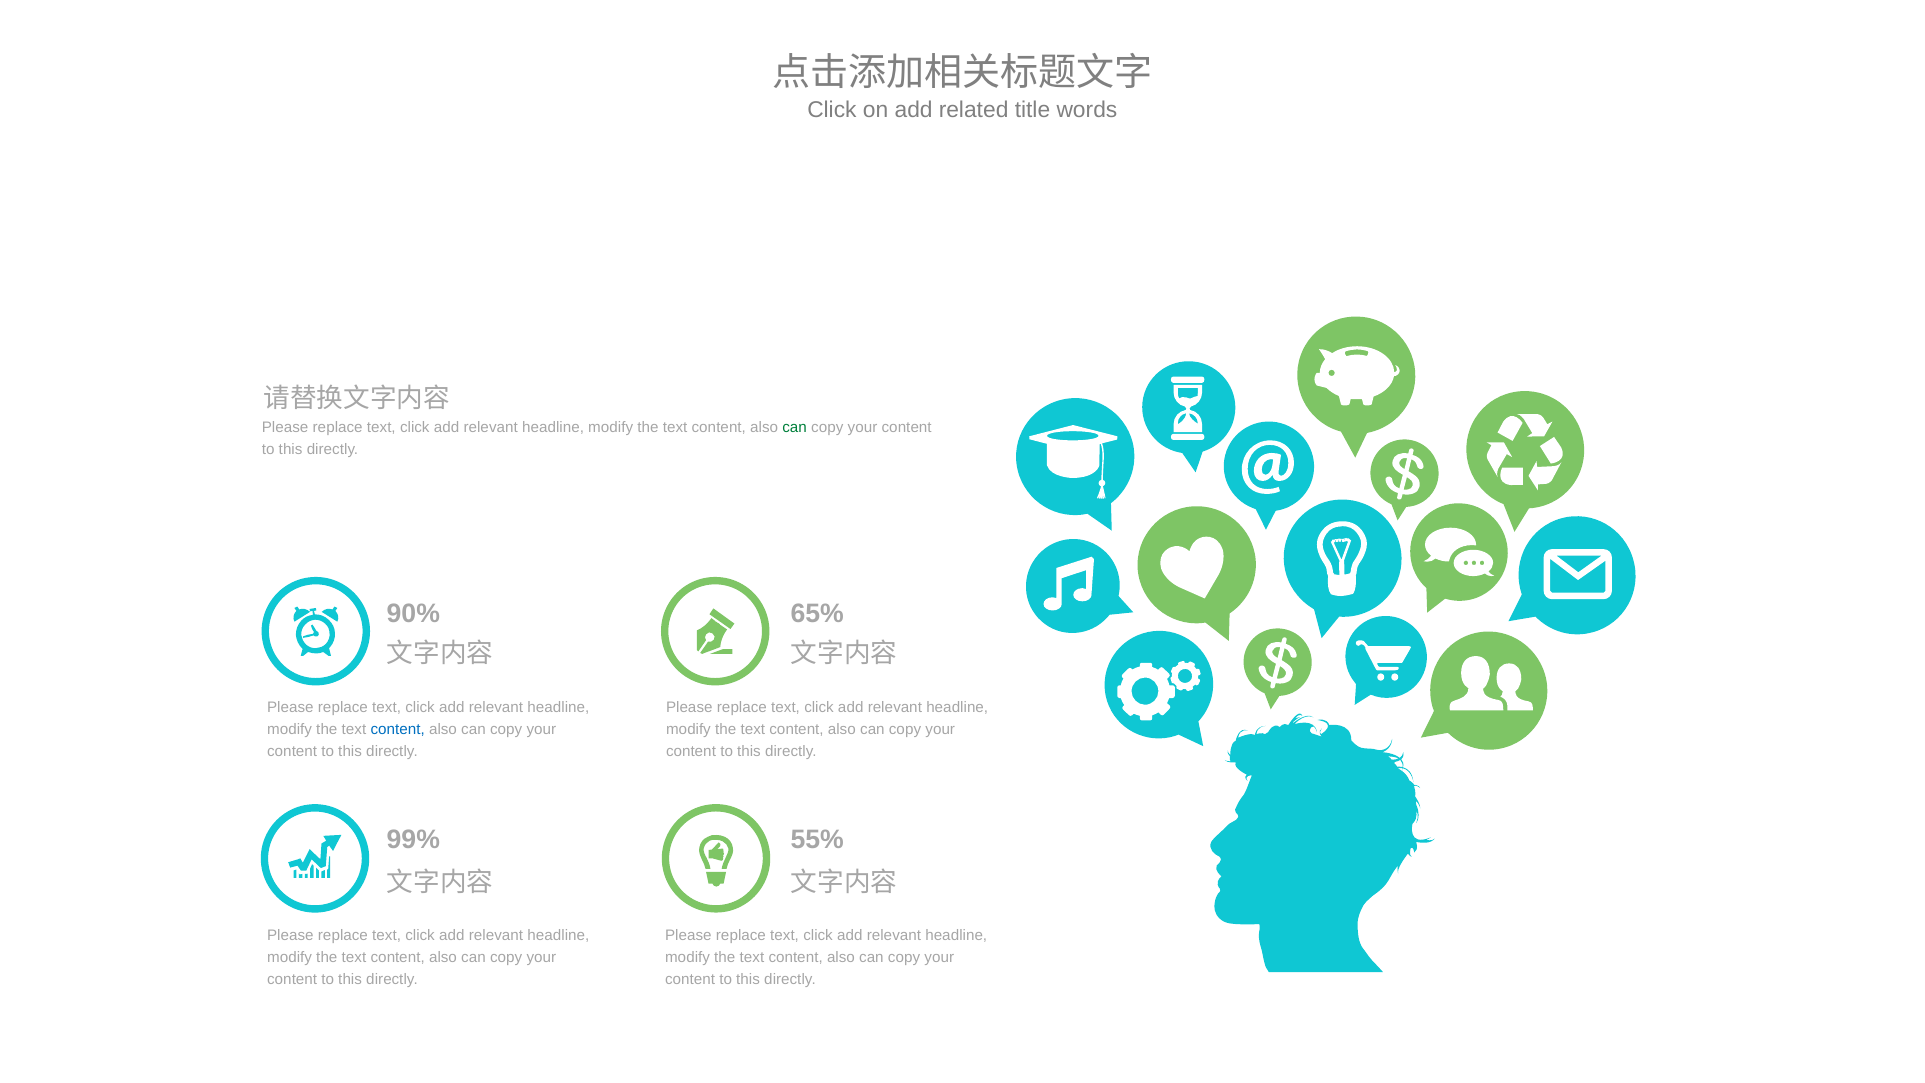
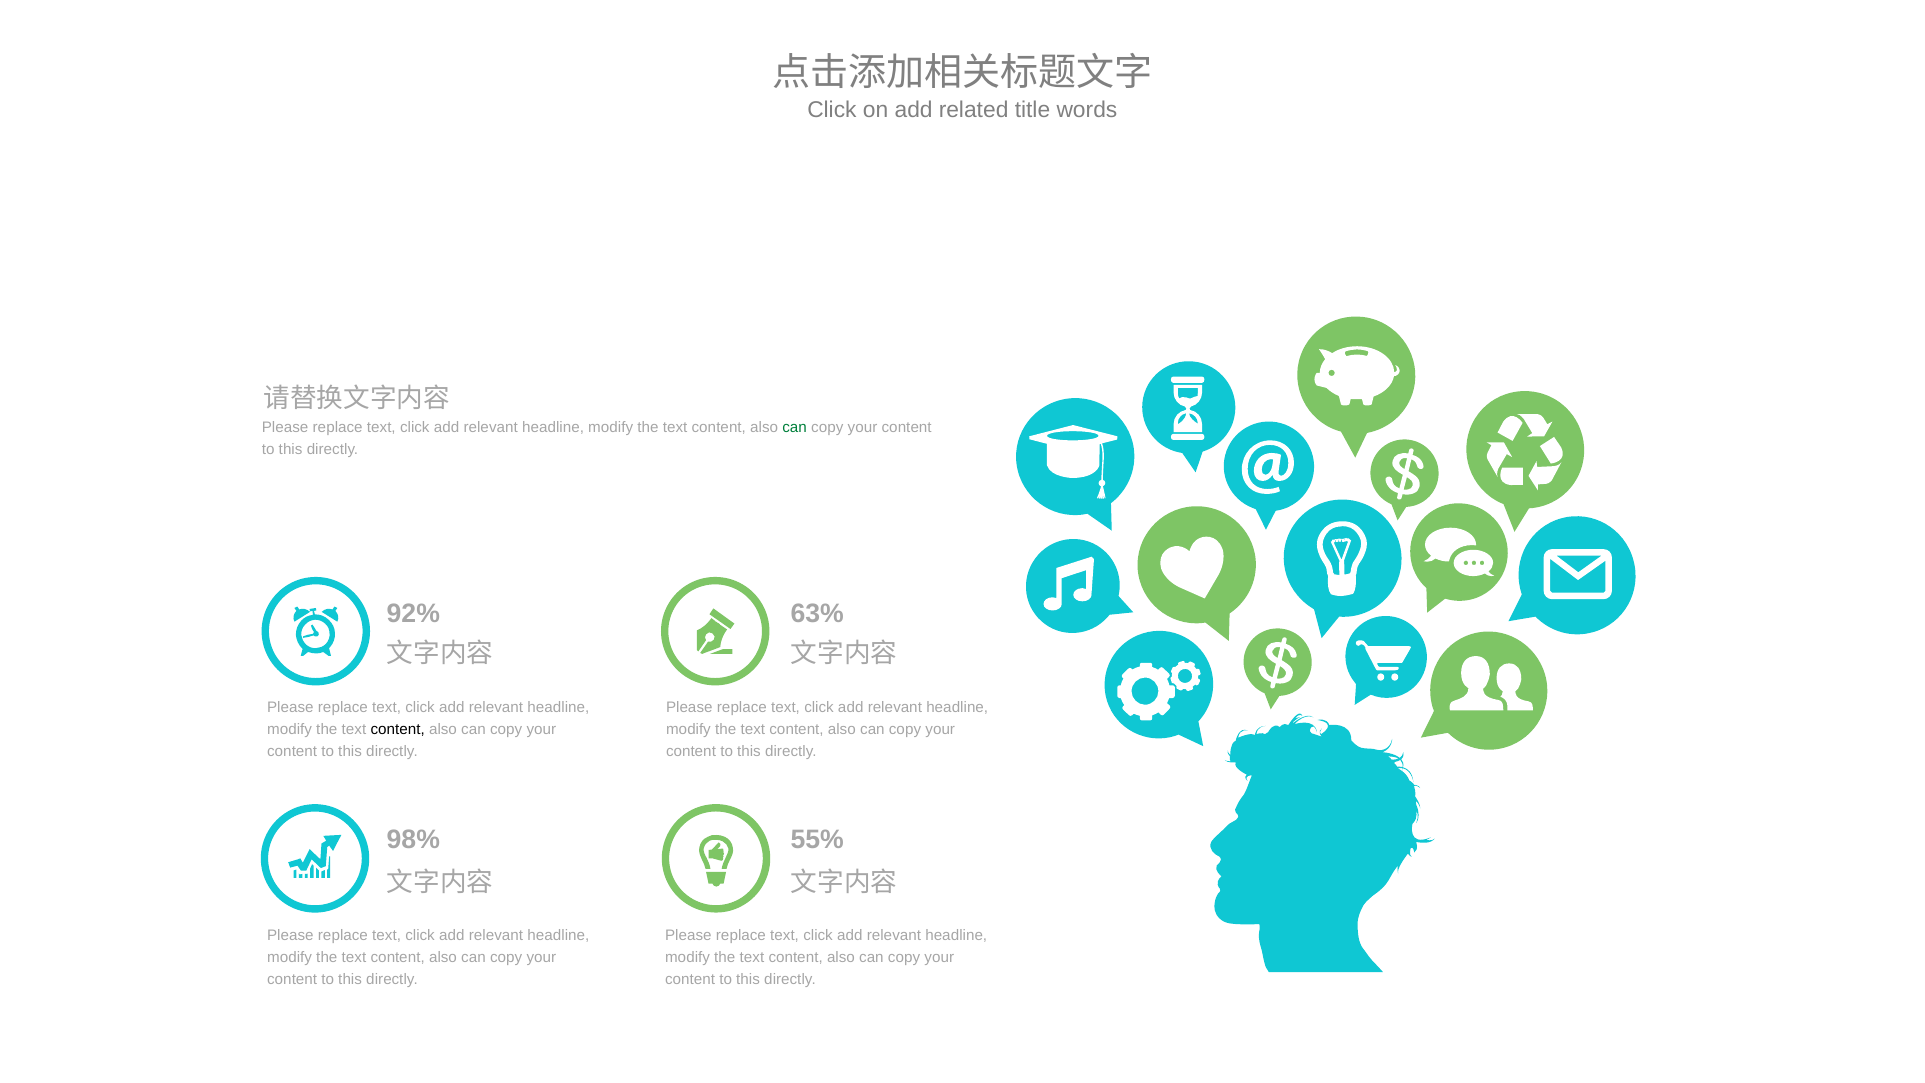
90%: 90% -> 92% (413, 614)
65%: 65% -> 63% (817, 614)
content colour: blue -> black (398, 729)
99%: 99% -> 98% (413, 840)
